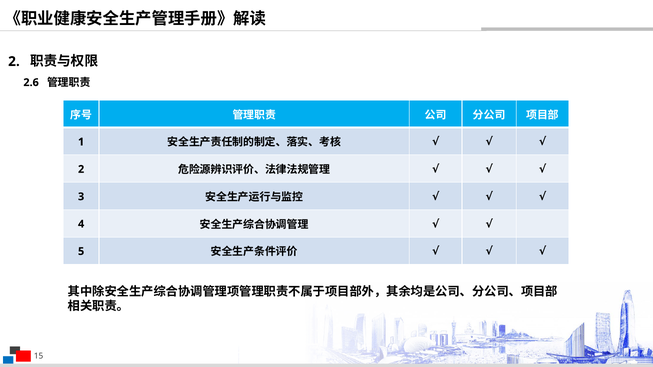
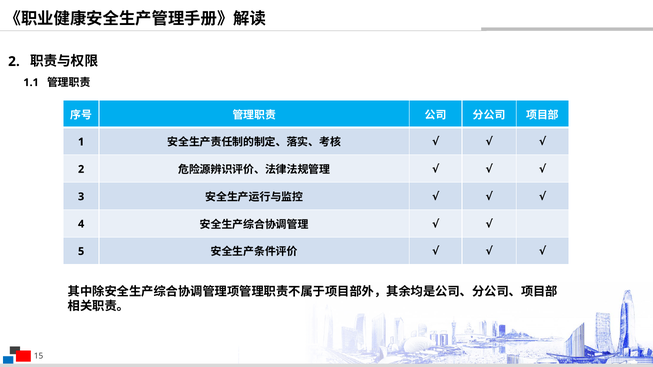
2.6: 2.6 -> 1.1 (31, 83)
